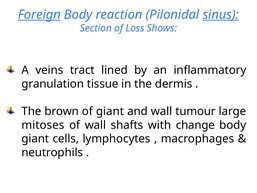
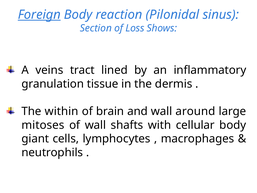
sinus underline: present -> none (221, 15)
brown: brown -> within (62, 111)
of giant: giant -> brain (110, 111)
tumour: tumour -> around (195, 111)
change: change -> cellular (195, 125)
